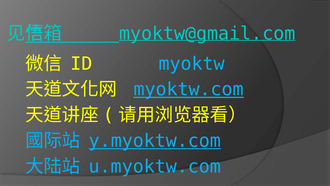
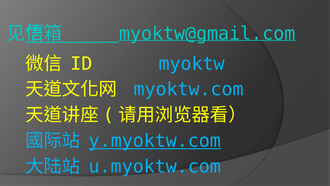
myoktw.com underline: present -> none (189, 89)
